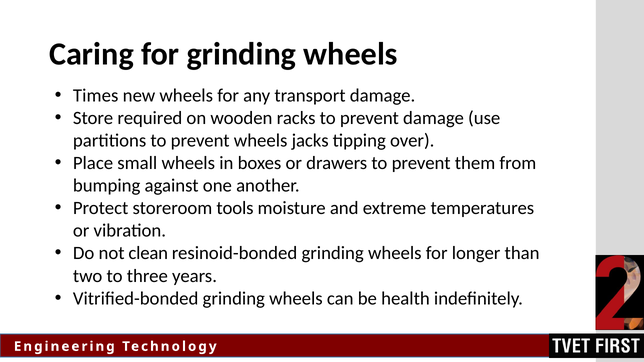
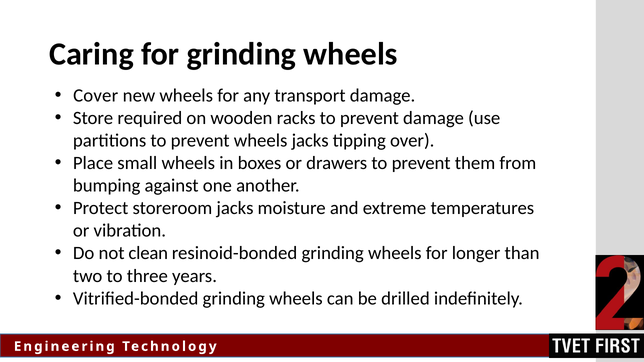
Times: Times -> Cover (96, 96)
storeroom tools: tools -> jacks (235, 208)
health: health -> drilled (405, 299)
